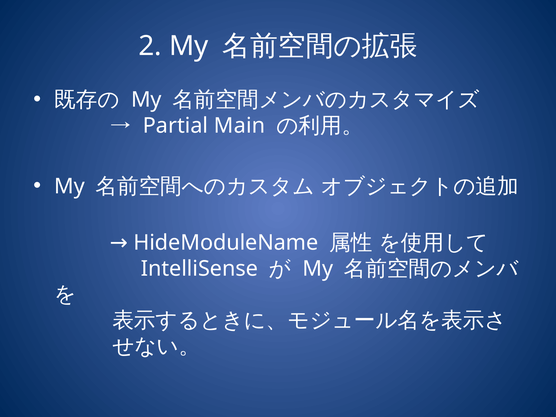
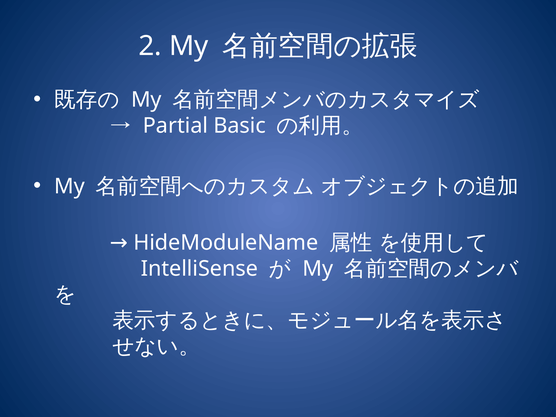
Main: Main -> Basic (240, 126)
